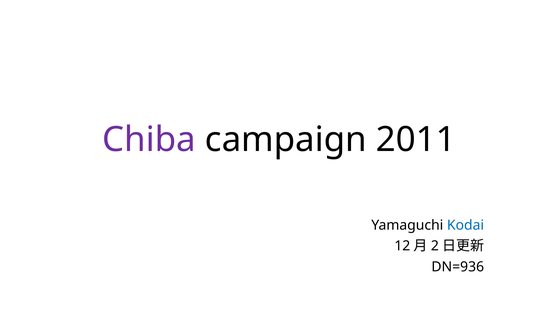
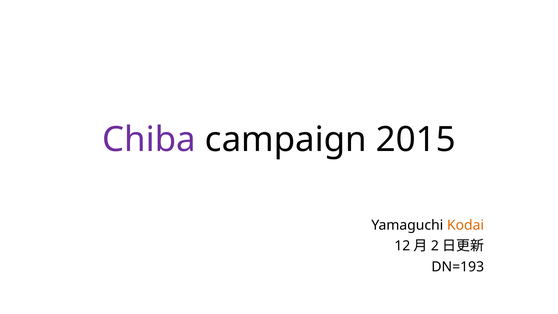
2011: 2011 -> 2015 (416, 139)
Kodai colour: blue -> orange (465, 225)
DN=936: DN=936 -> DN=193 (458, 267)
